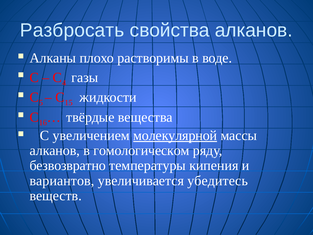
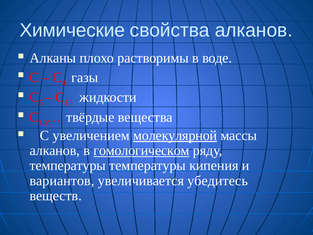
Разбросать: Разбросать -> Химические (72, 30)
гомологическом underline: none -> present (141, 150)
безвозвратно: безвозвратно -> температуры (68, 165)
